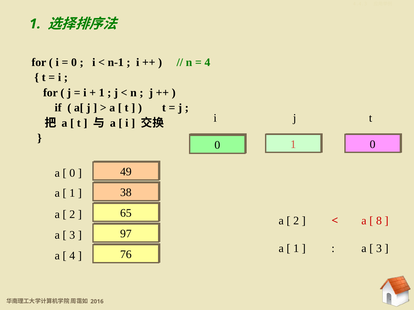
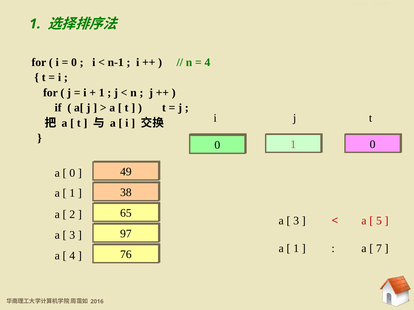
2: 2 -> 3 (296, 221)
8: 8 -> 5 (379, 221)
3: 3 -> 7 (379, 249)
